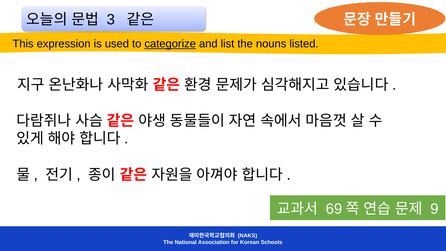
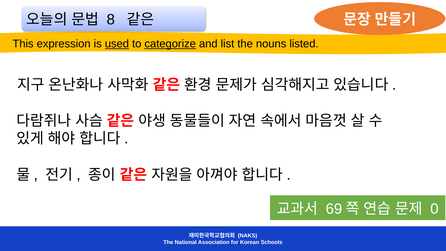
3: 3 -> 8 (111, 20)
used underline: none -> present (117, 44)
9: 9 -> 0 (434, 209)
